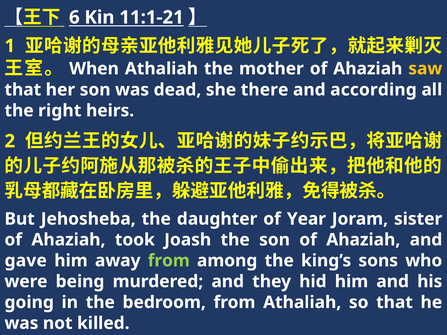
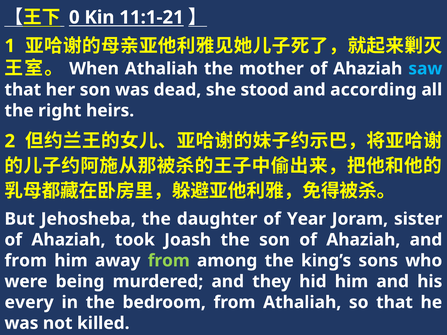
6: 6 -> 0 (74, 17)
saw colour: yellow -> light blue (425, 69)
there: there -> stood (265, 90)
gave: gave -> from (26, 261)
going: going -> every (29, 303)
